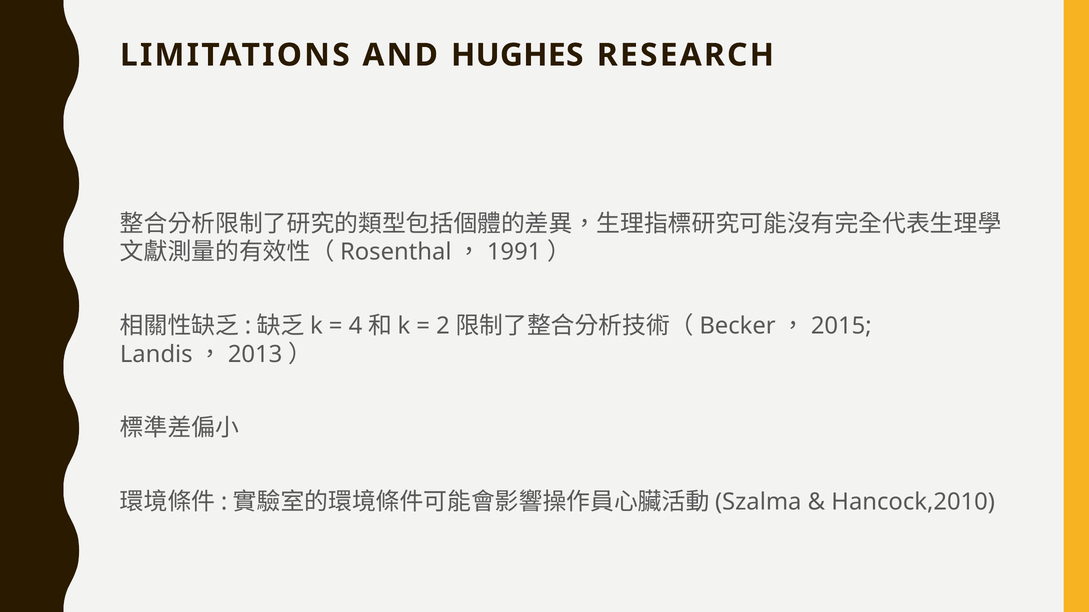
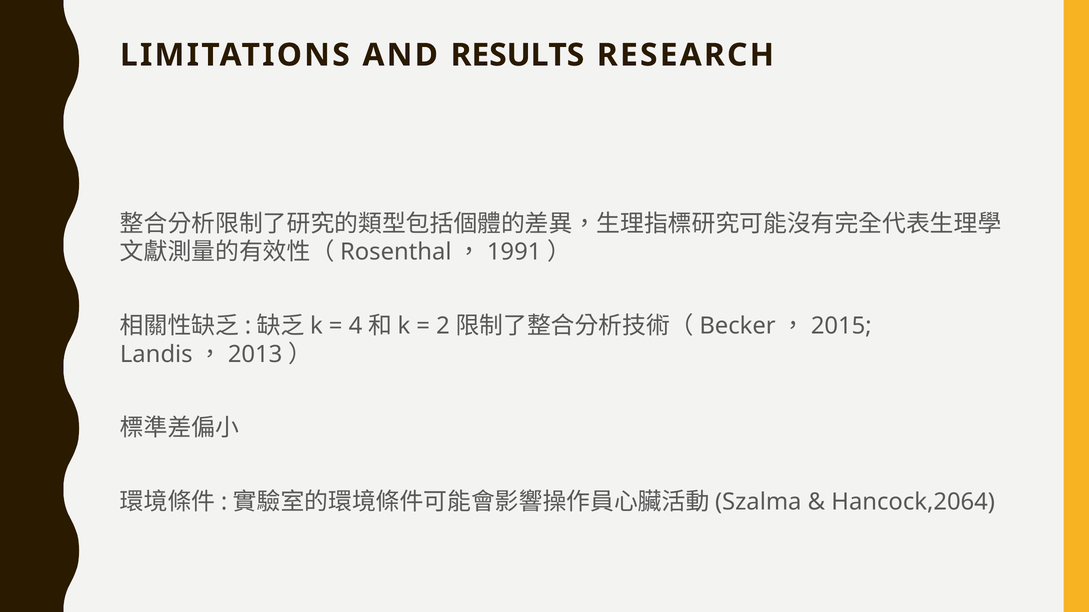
HUGHES: HUGHES -> RESULTS (517, 55)
Hancock,2010: Hancock,2010 -> Hancock,2064 (913, 503)
